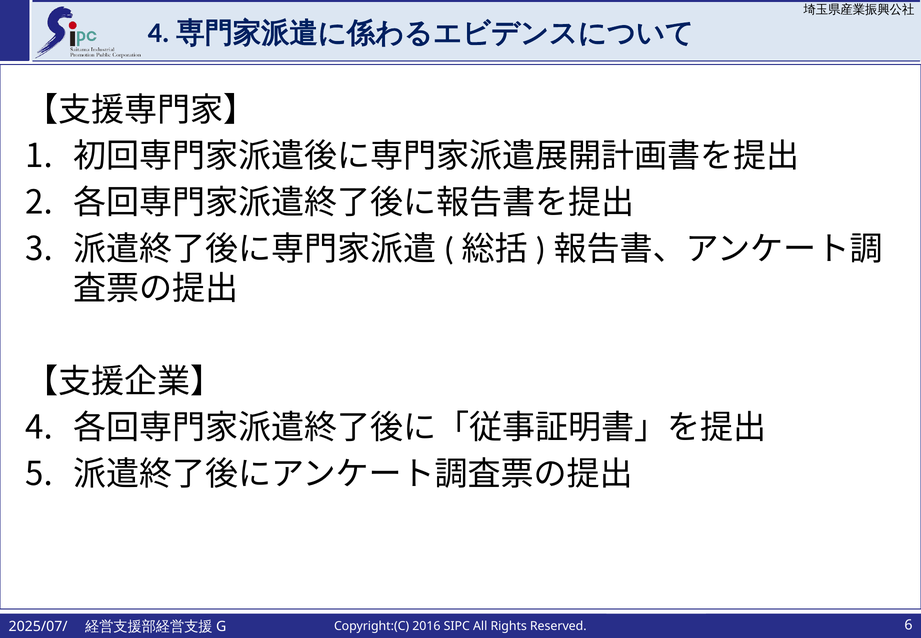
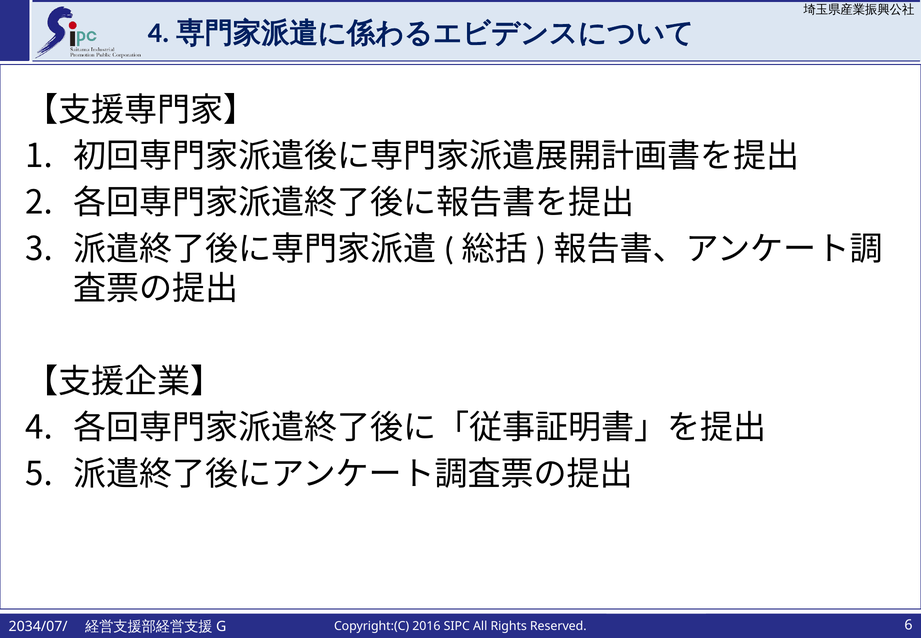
2025/07/: 2025/07/ -> 2034/07/ (38, 626)
